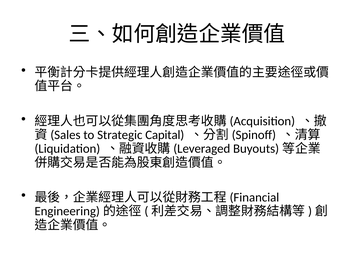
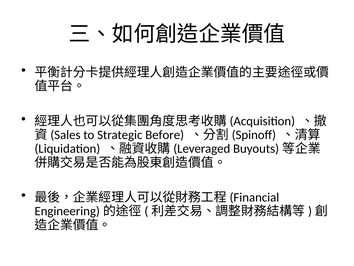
Capital: Capital -> Before (165, 135)
